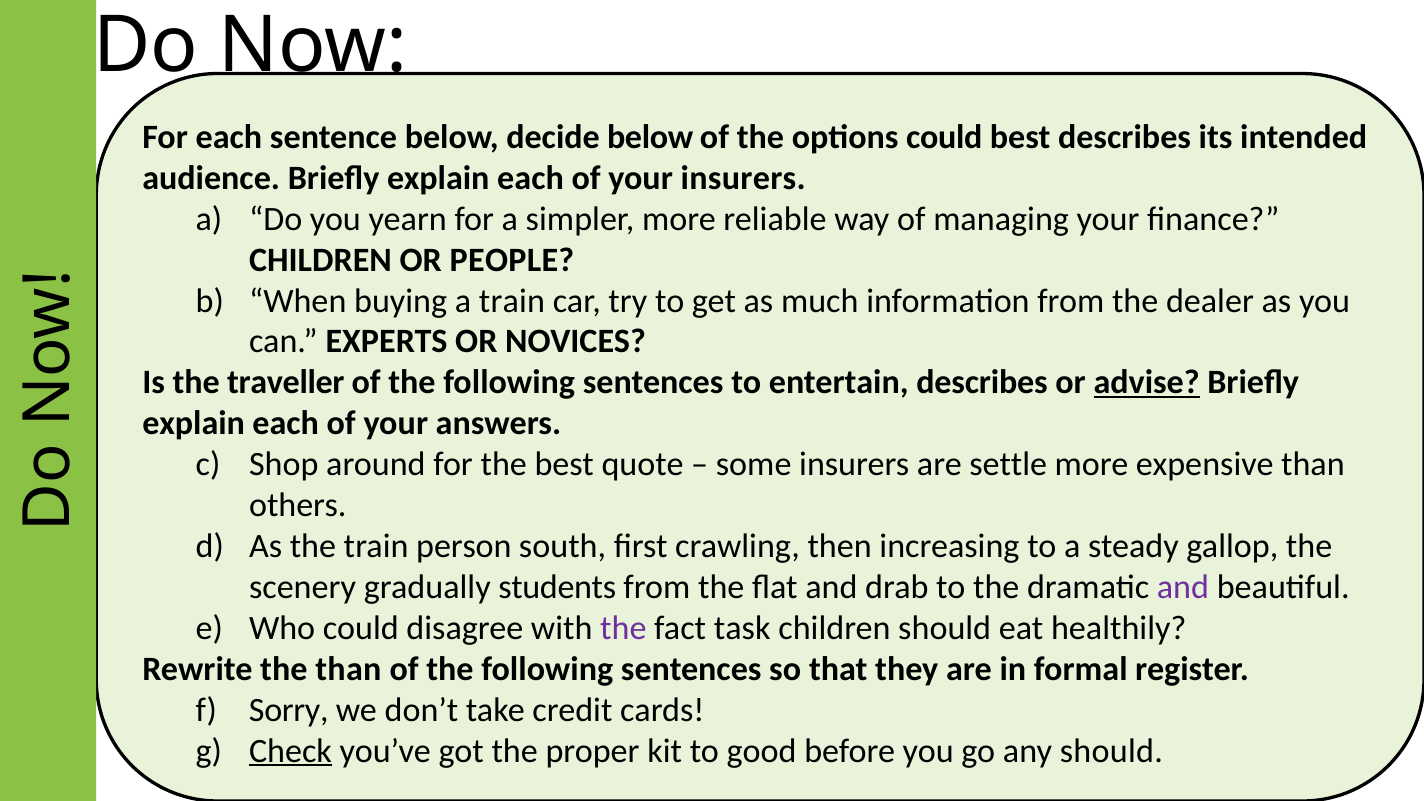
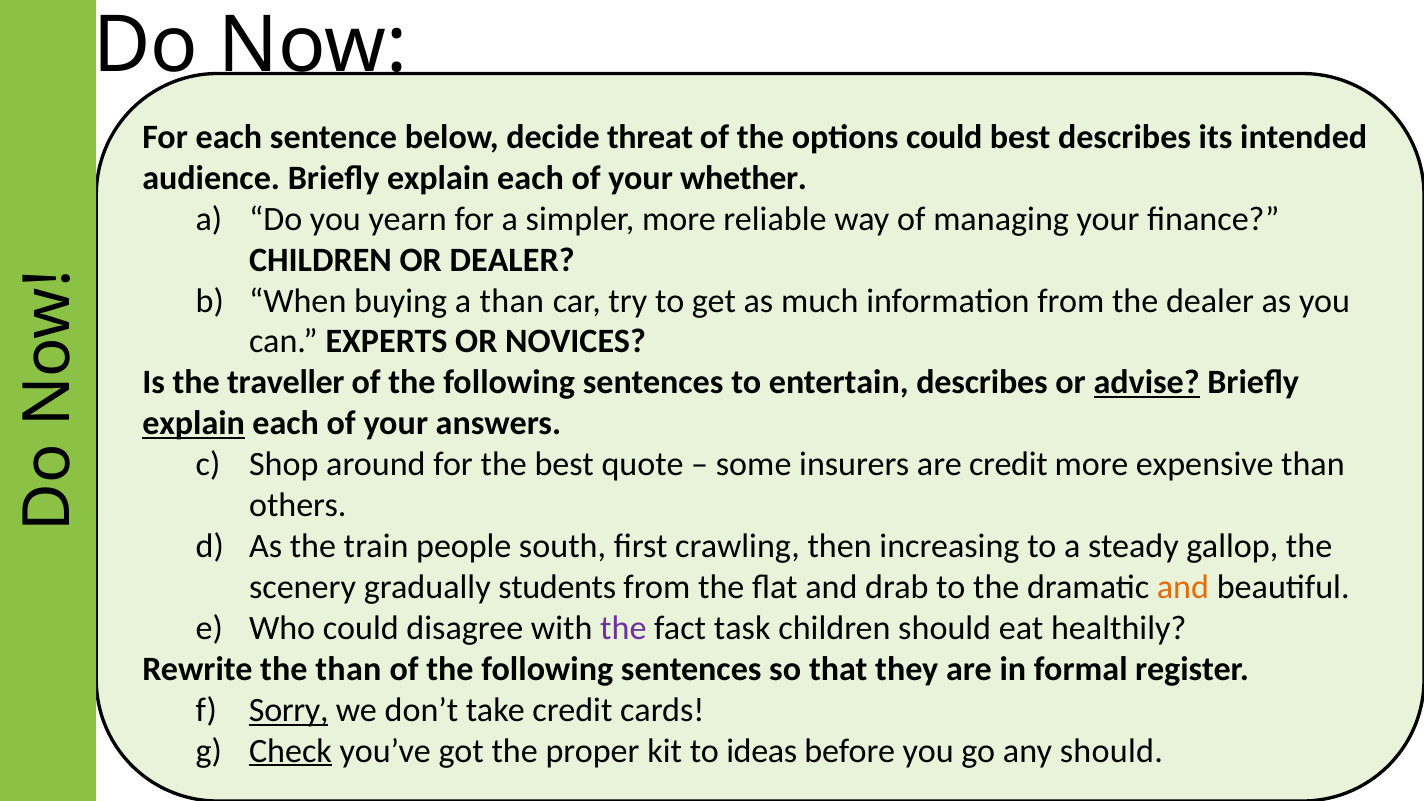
decide below: below -> threat (650, 137)
your insurers: insurers -> whether (744, 178)
OR PEOPLE: PEOPLE -> DEALER (512, 260)
a train: train -> than (512, 301)
explain underline: none -> present (194, 424)
are settle: settle -> credit (1008, 464)
person: person -> people (464, 546)
and colour: purple -> orange (1183, 587)
Sorry underline: none -> present (289, 710)
good: good -> ideas (762, 751)
